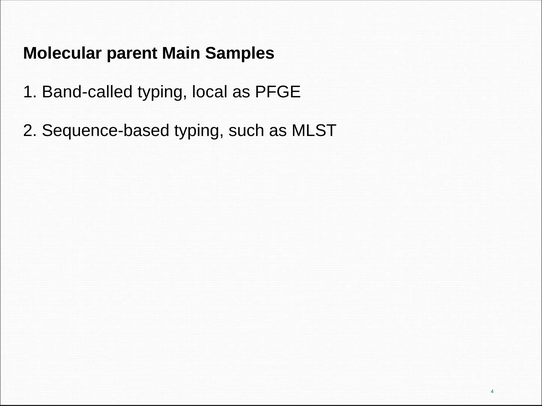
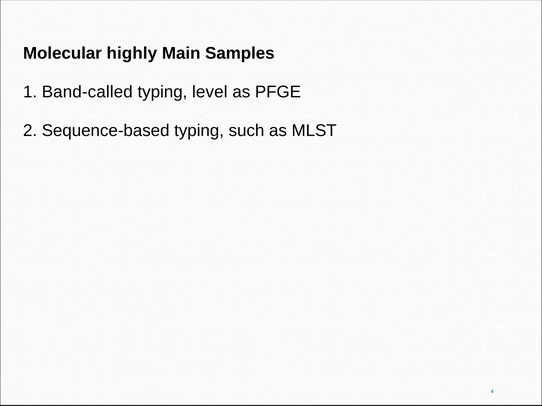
parent: parent -> highly (132, 53)
local: local -> level (210, 92)
